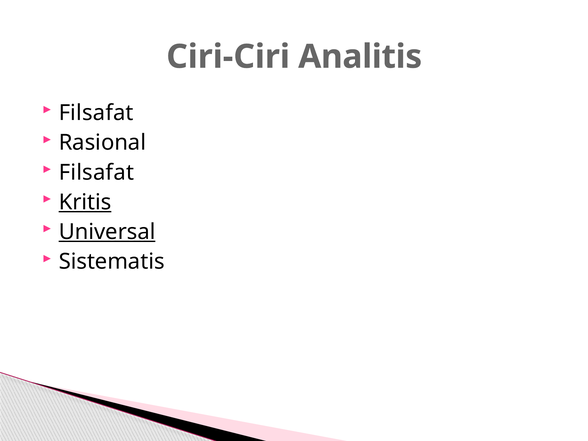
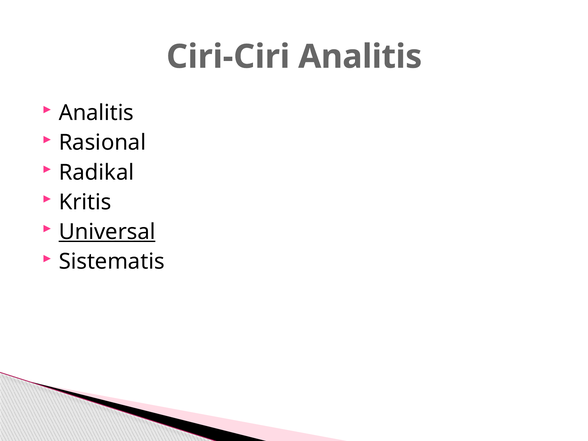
Filsafat: Filsafat -> Analitis (96, 113)
Filsafat: Filsafat -> Radikal (96, 172)
Kritis underline: present -> none (85, 202)
